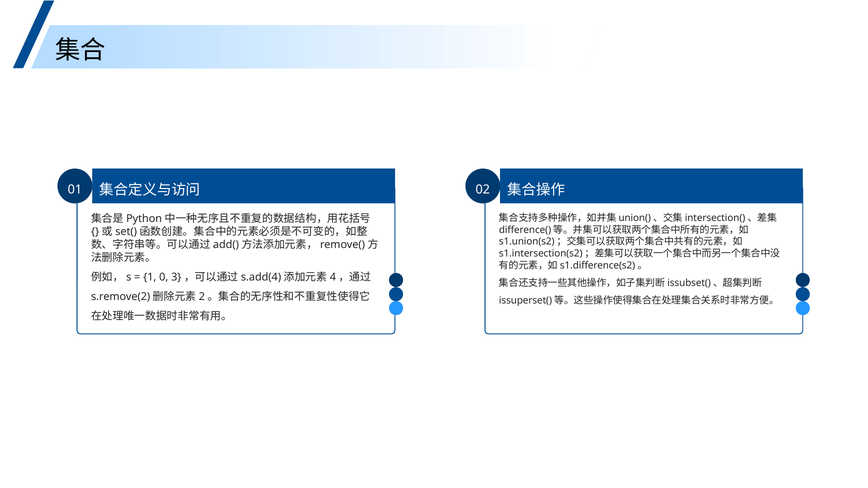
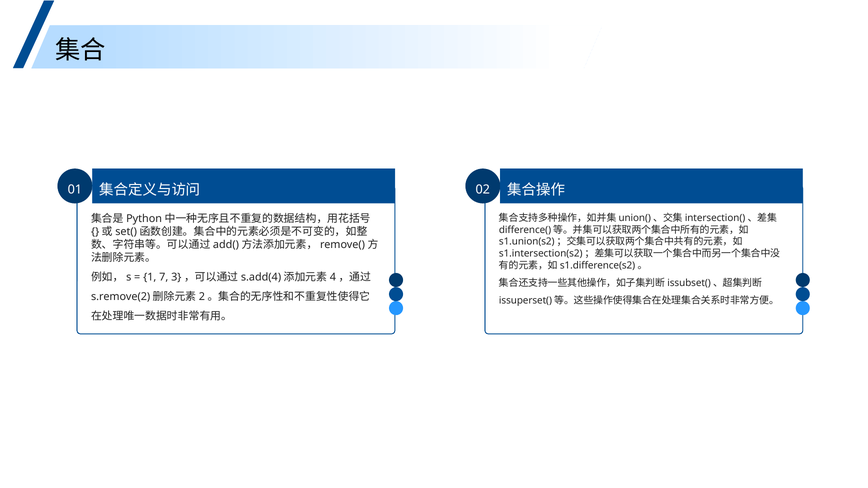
0: 0 -> 7 (164, 277)
